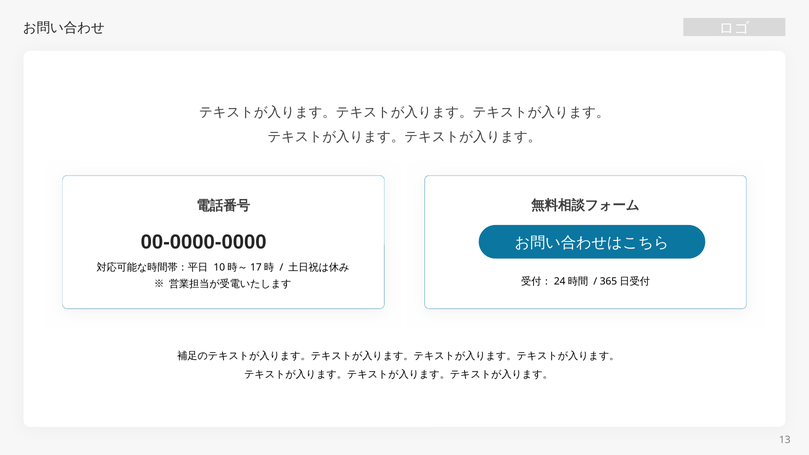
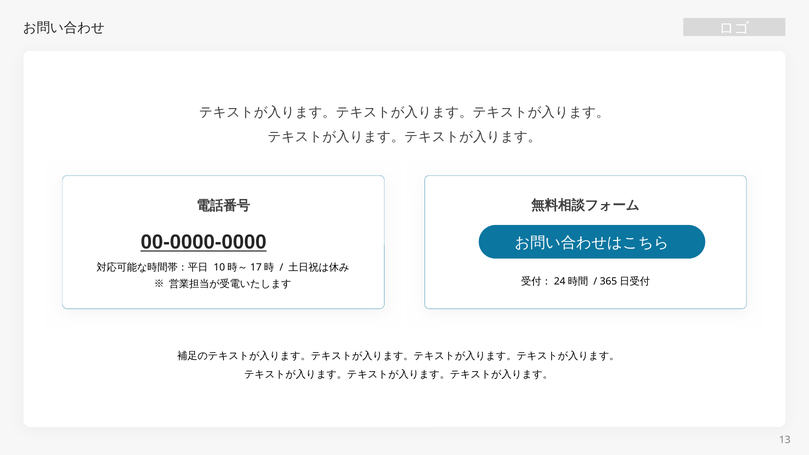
00-0000-0000 underline: none -> present (204, 242)
